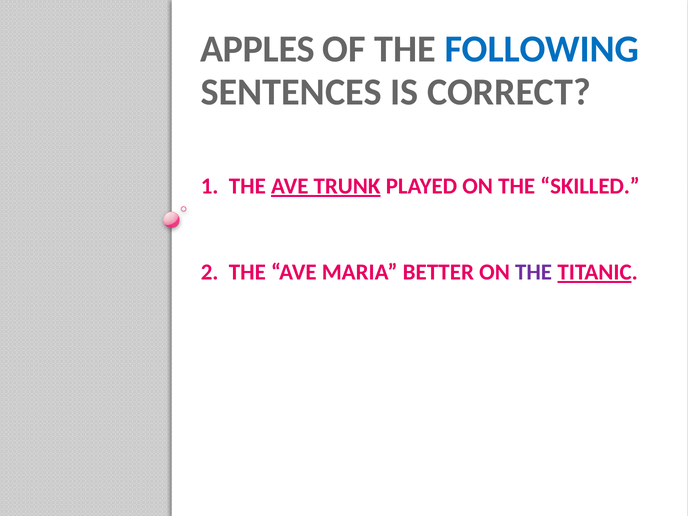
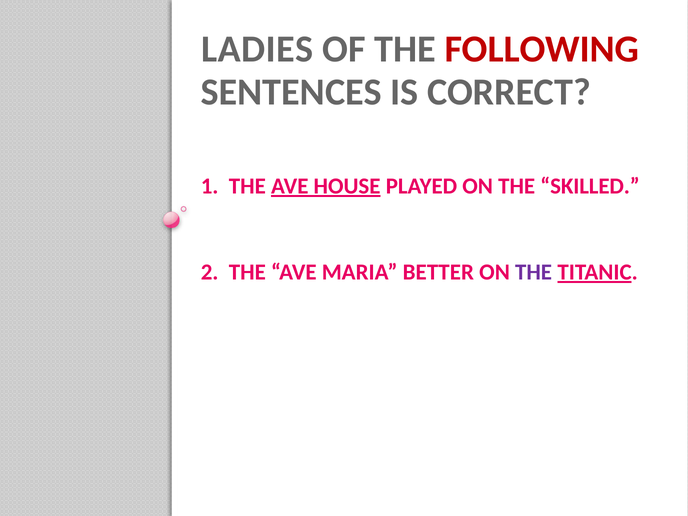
APPLES: APPLES -> LADIES (257, 49)
FOLLOWING colour: blue -> red (542, 49)
TRUNK: TRUNK -> HOUSE (347, 186)
